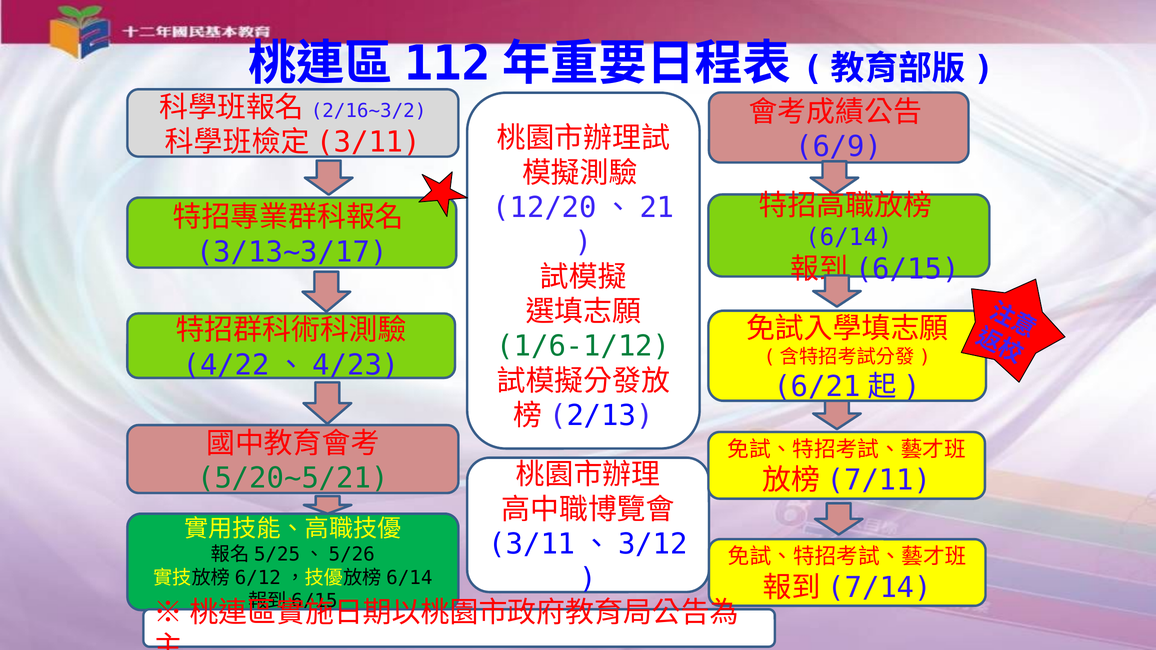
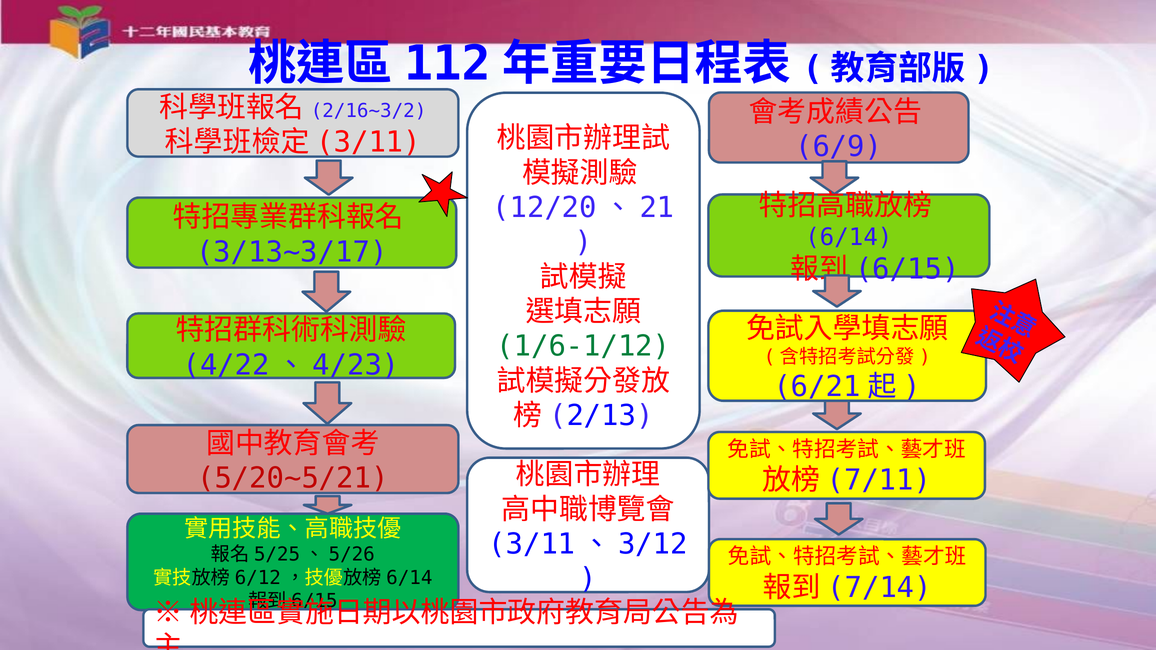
5/20~5/21 colour: green -> red (293, 479)
